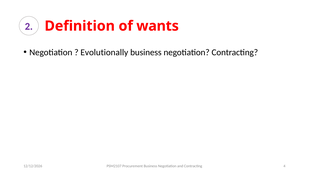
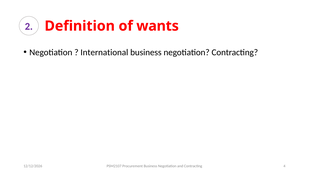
Evolutionally: Evolutionally -> International (104, 52)
